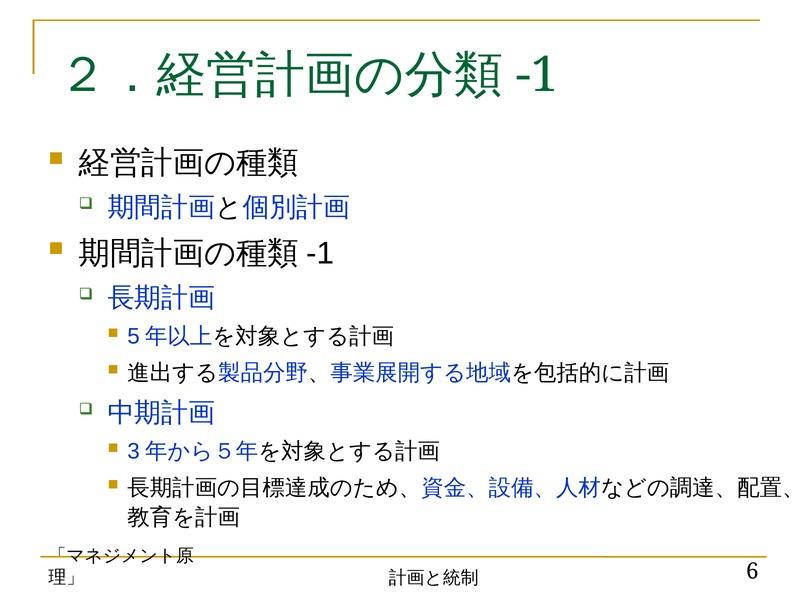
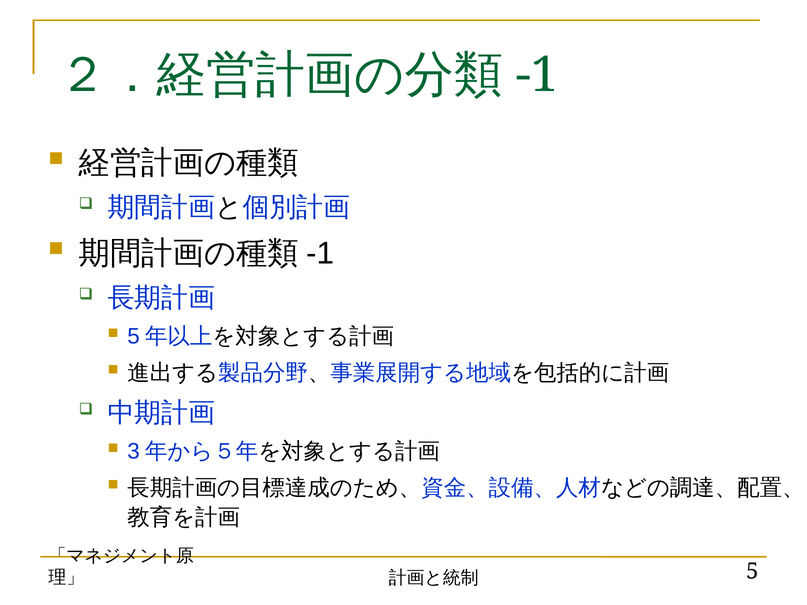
6: 6 -> 5 (752, 572)
